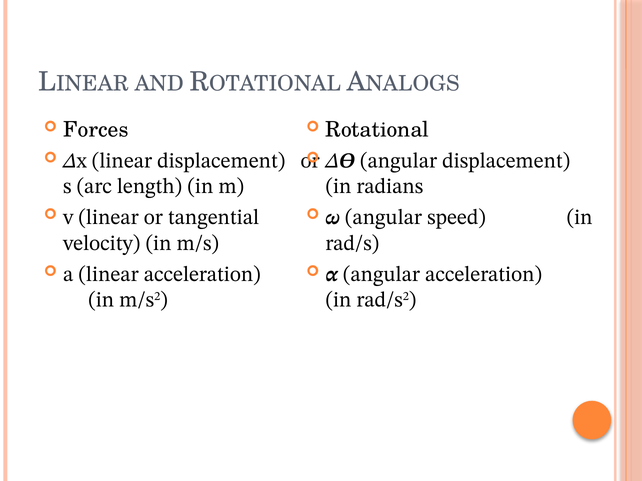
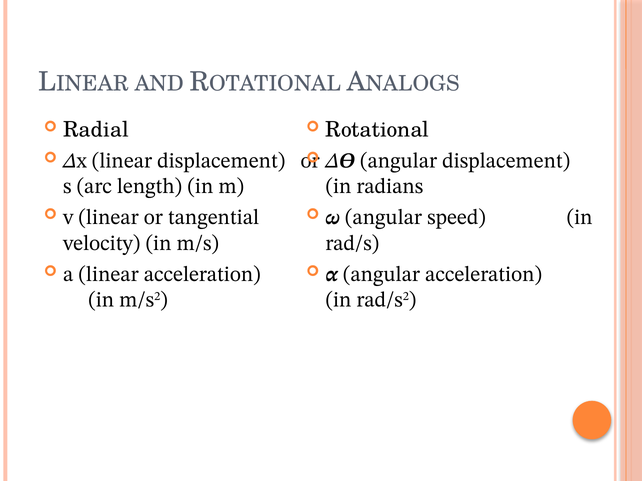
Forces: Forces -> Radial (96, 130)
